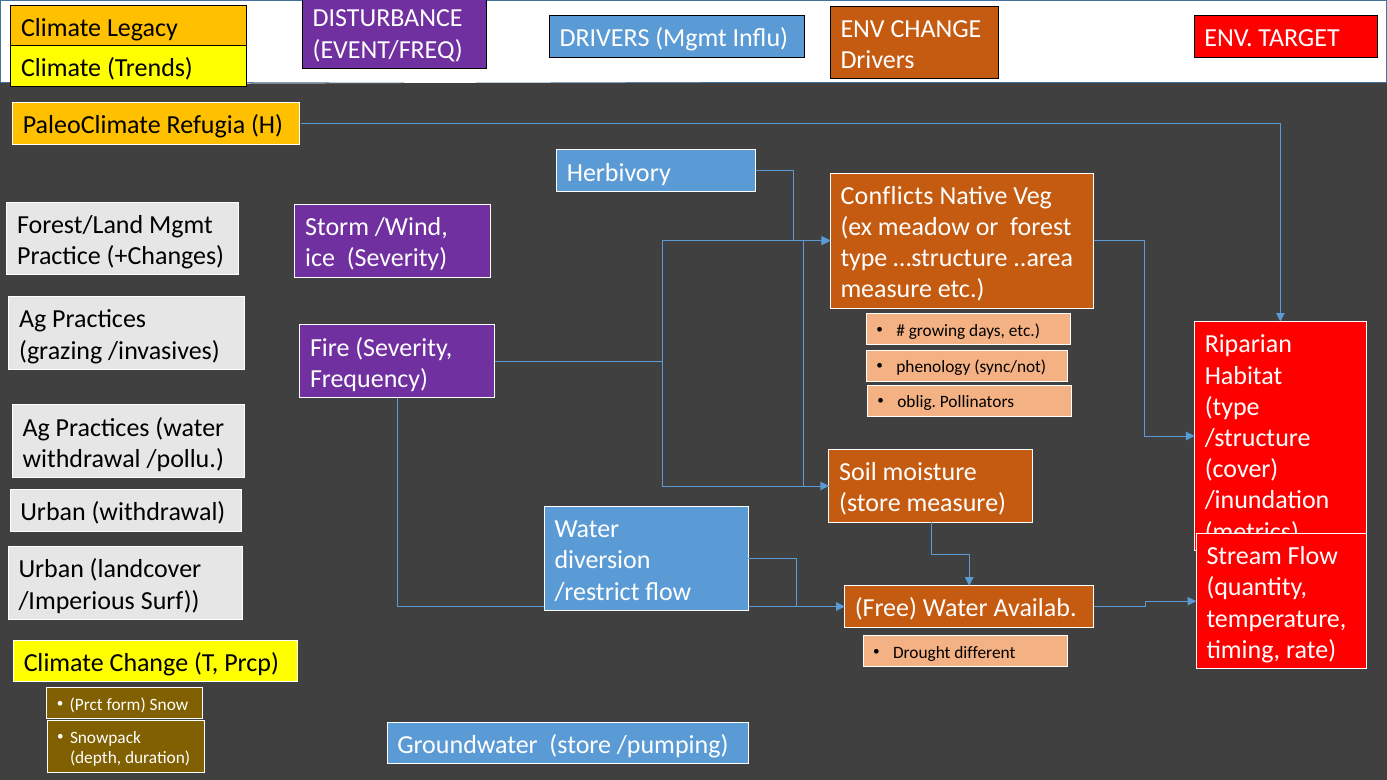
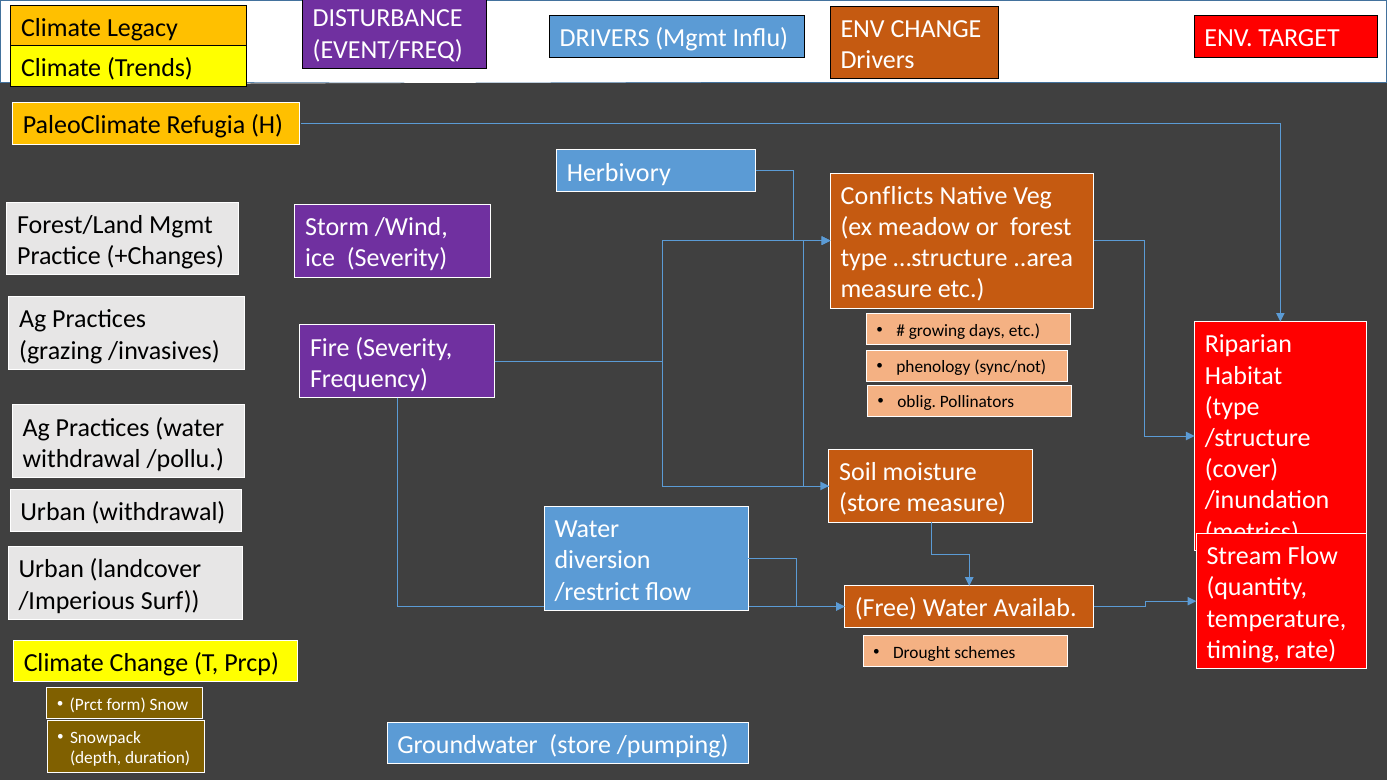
different: different -> schemes (985, 653)
